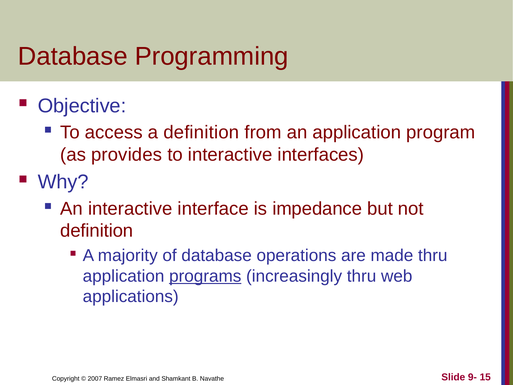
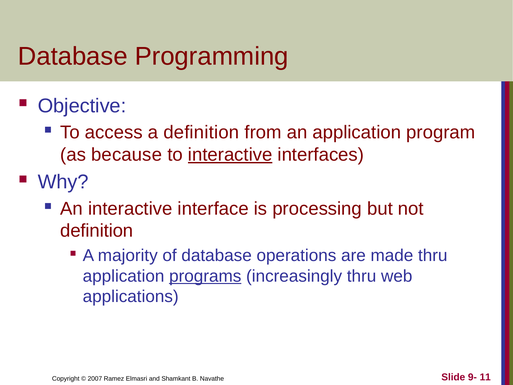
provides: provides -> because (127, 155)
interactive underline: none -> present (230, 155)
impedance: impedance -> processing (317, 208)
15: 15 -> 11 (485, 377)
